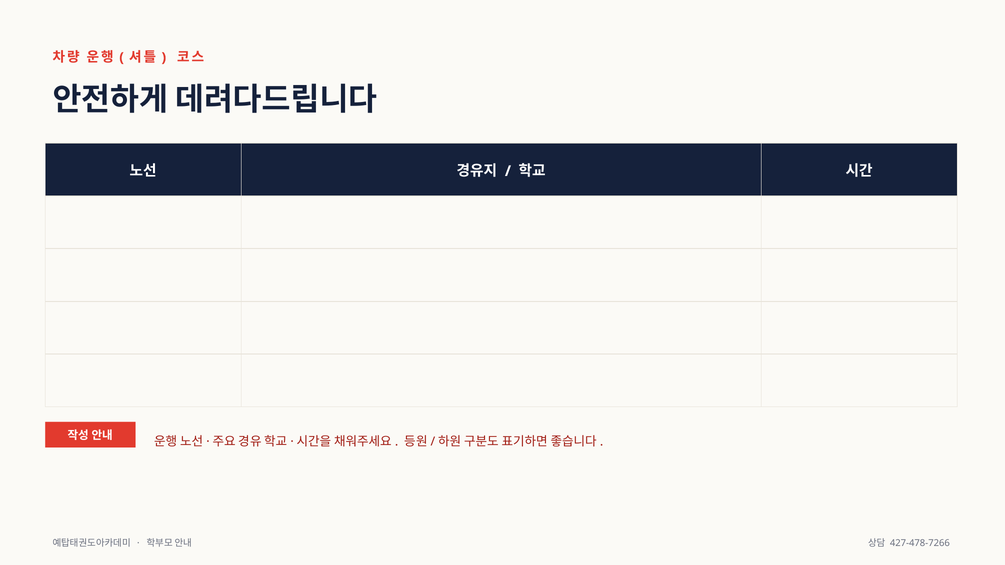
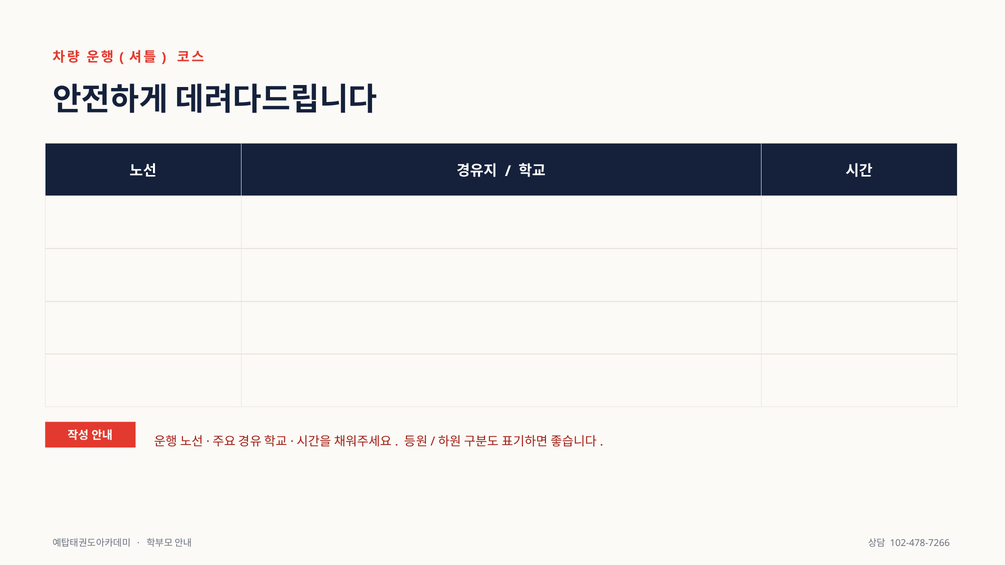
427-478-7266: 427-478-7266 -> 102-478-7266 (920, 543)
